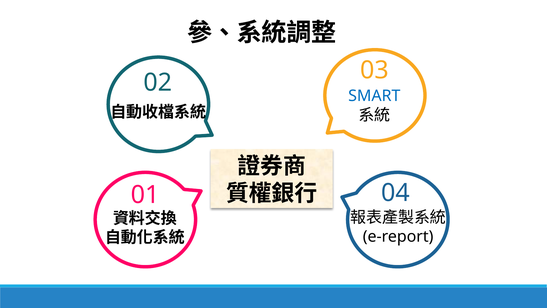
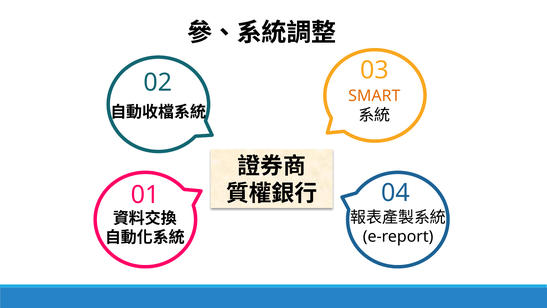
SMART colour: blue -> orange (374, 96)
